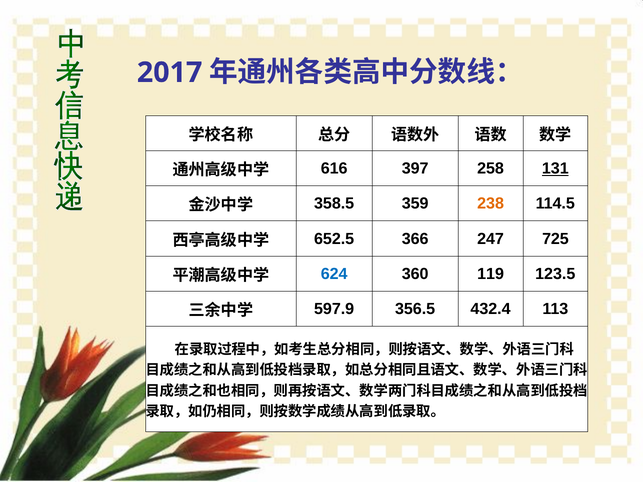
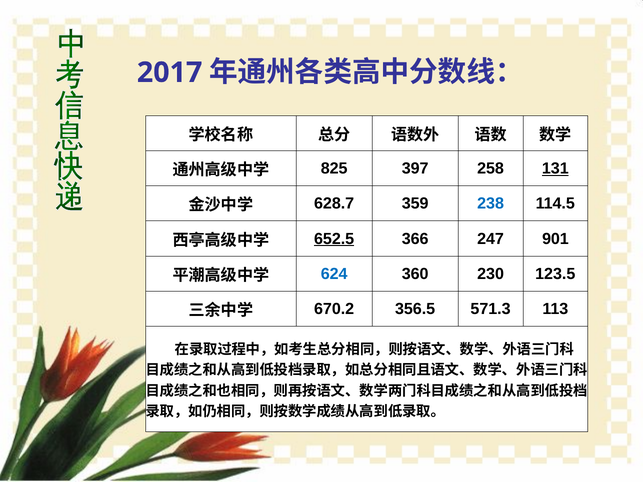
616: 616 -> 825 (334, 169)
358.5: 358.5 -> 628.7 (334, 204)
238 colour: orange -> blue (491, 204)
652.5 underline: none -> present (334, 239)
725: 725 -> 901 (555, 239)
119: 119 -> 230 (491, 274)
597.9: 597.9 -> 670.2 (334, 309)
432.4: 432.4 -> 571.3 (491, 309)
